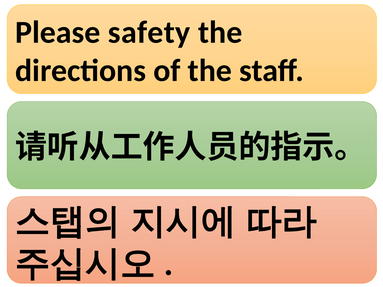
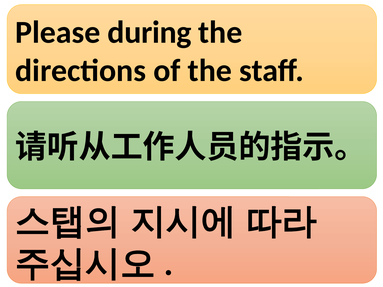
safety: safety -> during (149, 32)
